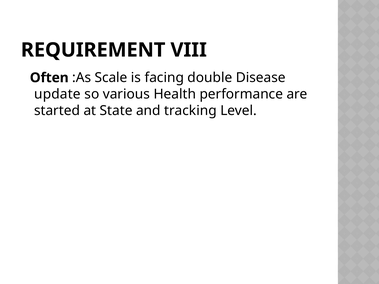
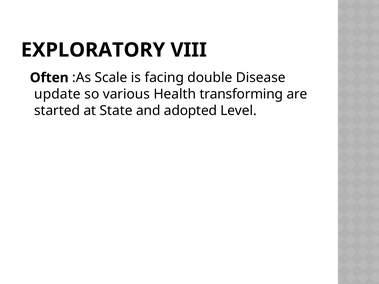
REQUIREMENT: REQUIREMENT -> EXPLORATORY (93, 50)
performance: performance -> transforming (241, 94)
tracking: tracking -> adopted (191, 111)
